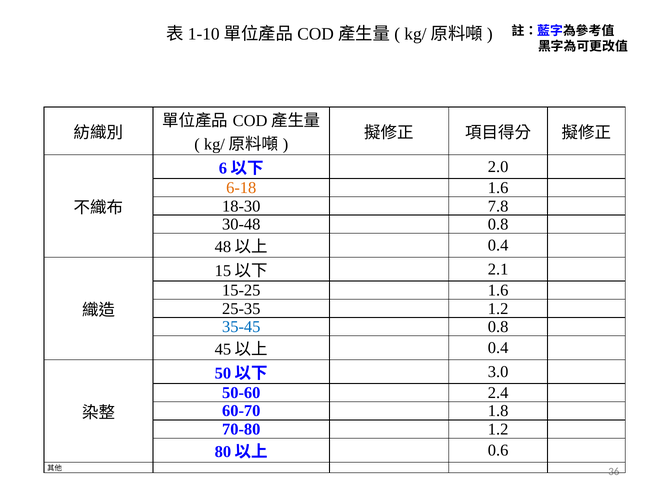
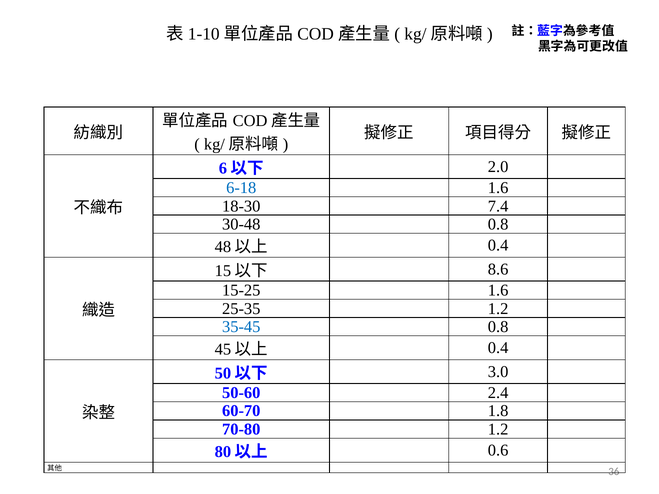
6-18 colour: orange -> blue (241, 188)
7.8: 7.8 -> 7.4 (498, 206)
2.1: 2.1 -> 8.6 (498, 269)
